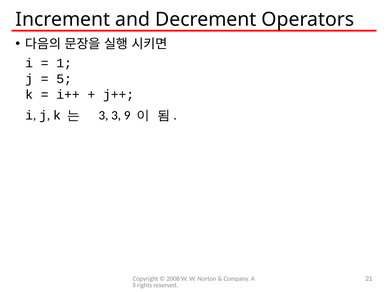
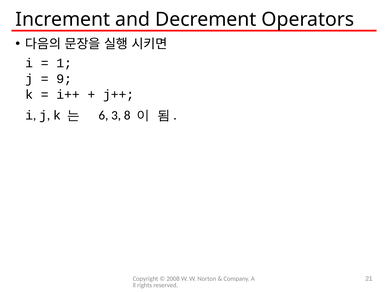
5: 5 -> 9 (64, 79)
3: 3 -> 6 (103, 115)
9: 9 -> 8 (127, 115)
